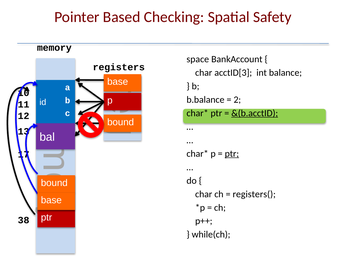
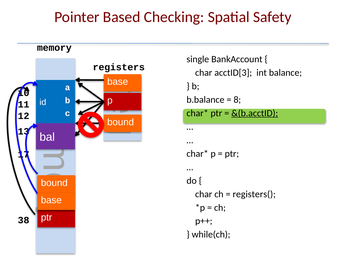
space: space -> single (198, 59)
2: 2 -> 8 (237, 100)
ptr underline: present -> none (232, 153)
